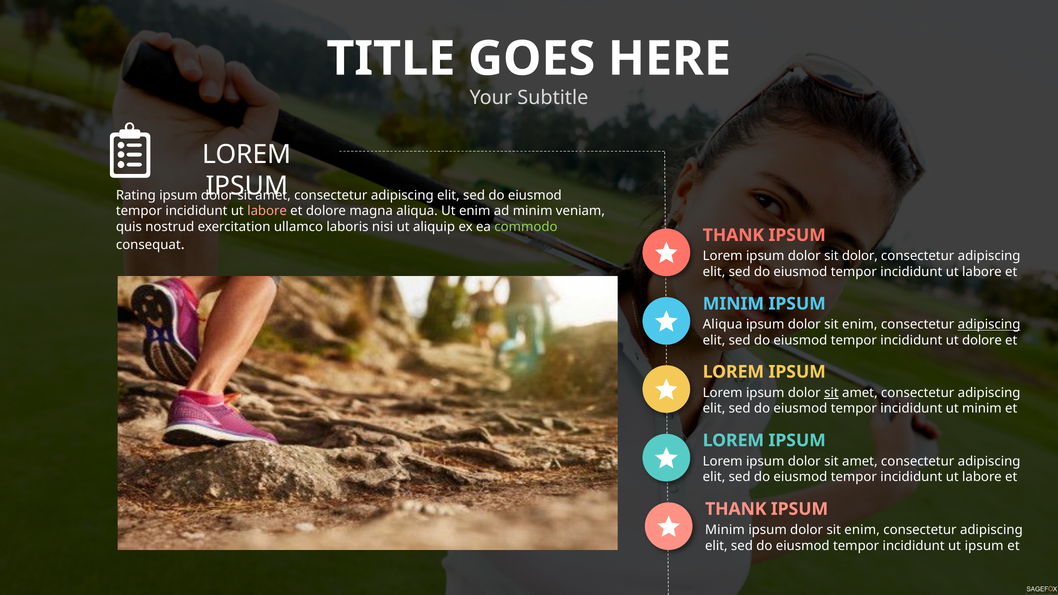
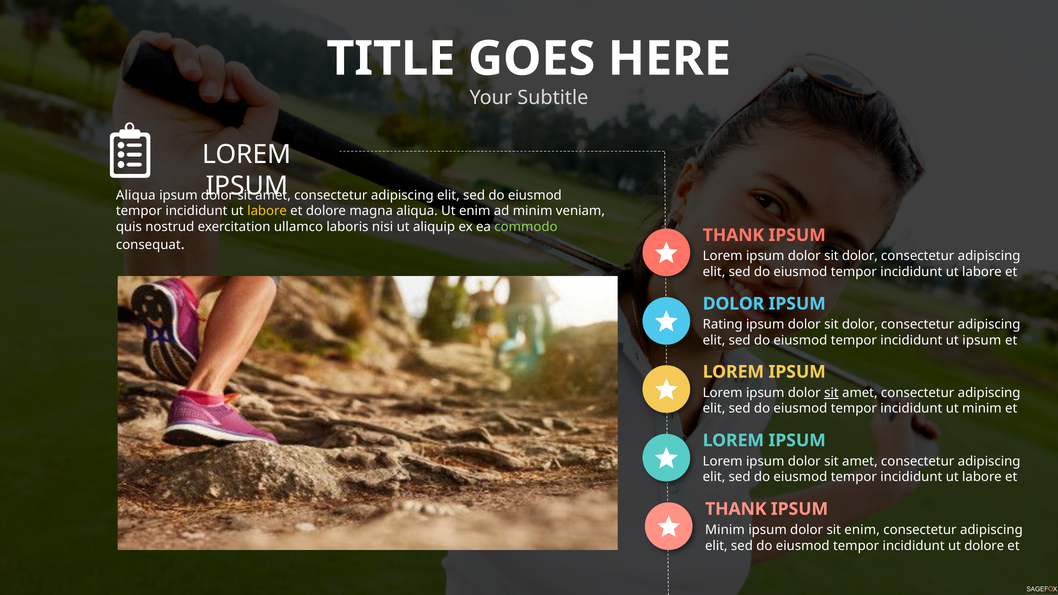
Rating: Rating -> Aliqua (136, 195)
labore colour: pink -> yellow (267, 211)
MINIM: MINIM -> DOLOR (733, 304)
Aliqua: Aliqua -> Rating (723, 325)
enim: enim -> dolor (860, 325)
adipiscing underline: present -> none (989, 325)
ut dolore: dolore -> ipsum (982, 340)
ut ipsum: ipsum -> dolore (984, 546)
